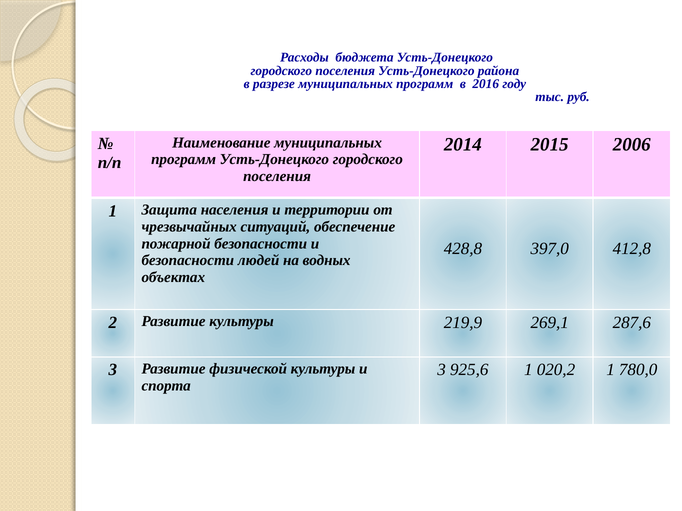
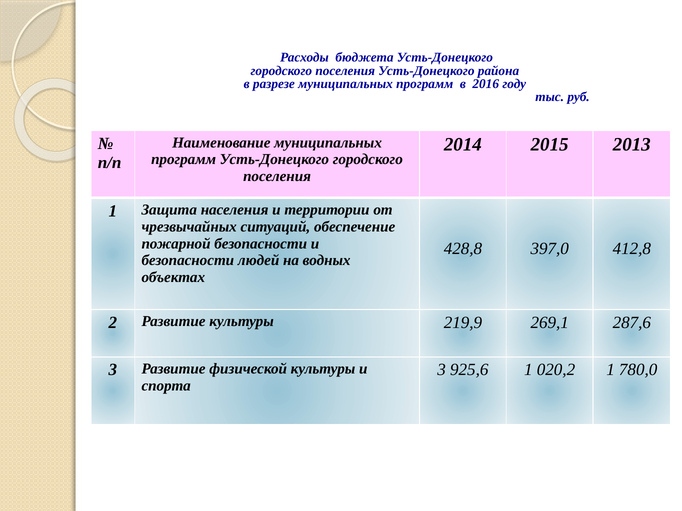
2006: 2006 -> 2013 (632, 145)
